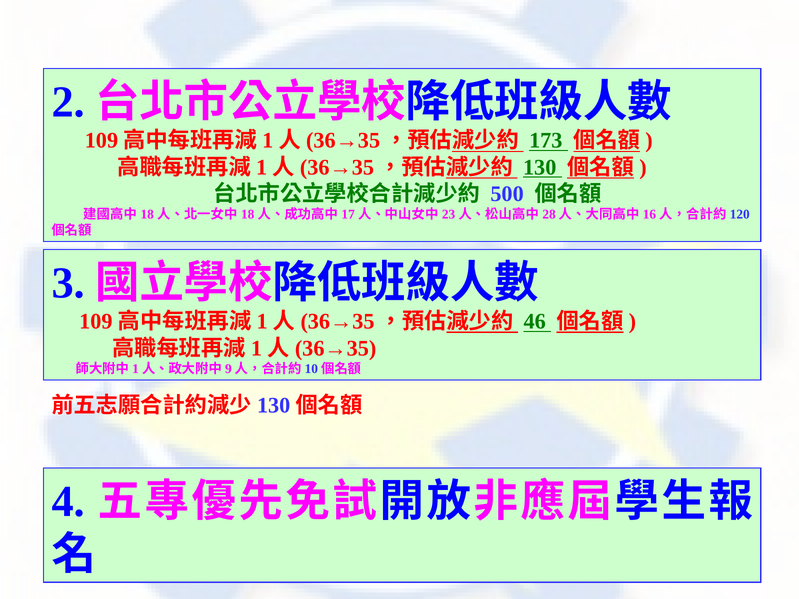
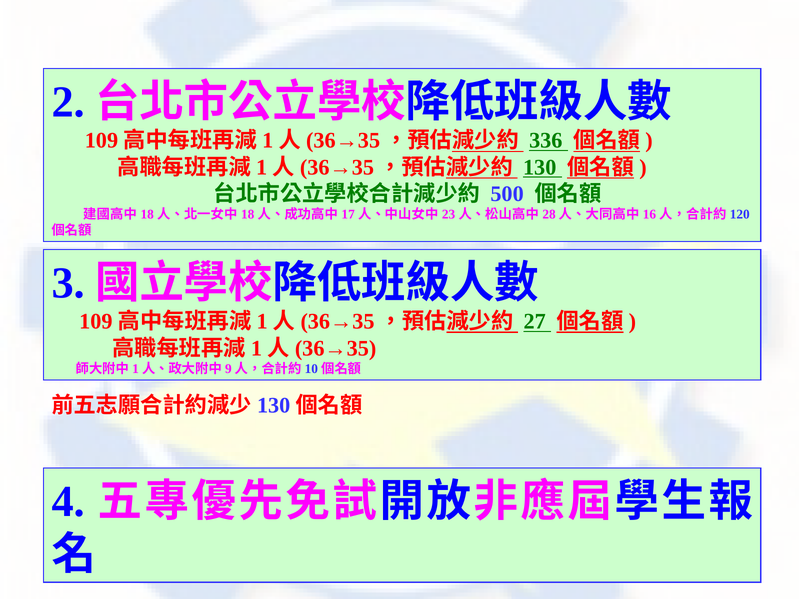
173: 173 -> 336 (546, 141)
46: 46 -> 27 (535, 322)
